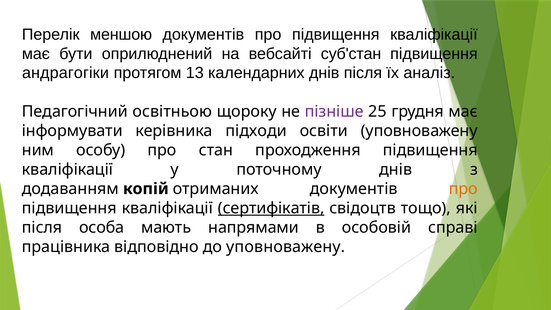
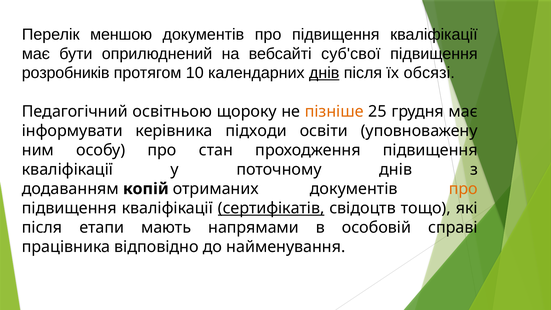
суб'стан: суб'стан -> суб'свої (351, 54)
андрагогіки: андрагогіки -> розробників (66, 73)
13: 13 -> 10 (195, 73)
днів underline: none -> present (324, 73)
аналіз: аналіз -> обсязі (429, 73)
пізніше colour: purple -> orange (334, 112)
особа: особа -> етапи (102, 227)
до уповноважену: уповноважену -> найменування (286, 247)
